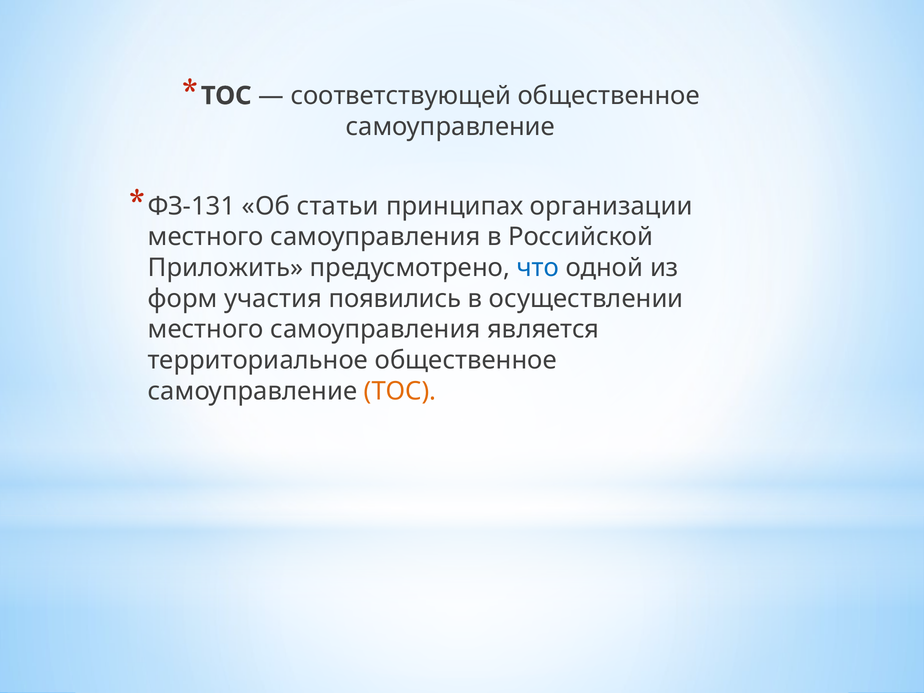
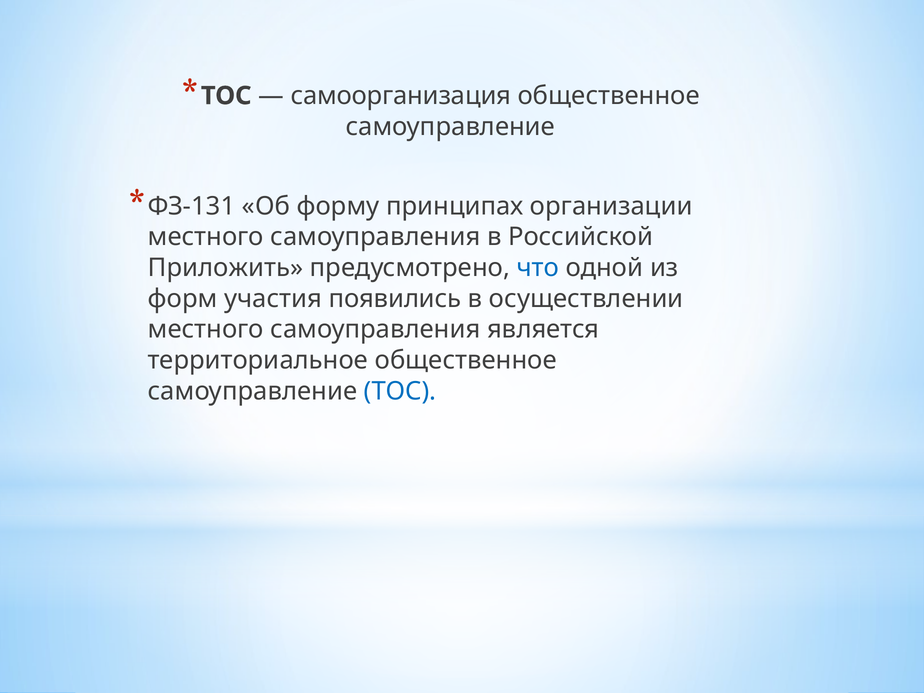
соответствующей: соответствующей -> самоорганизация (401, 96)
статьи: статьи -> форму (338, 206)
ТОС colour: orange -> blue (400, 391)
